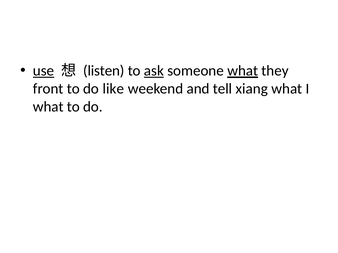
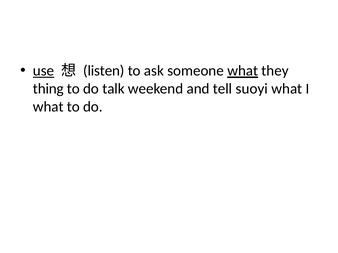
ask underline: present -> none (154, 71)
front: front -> thing (48, 89)
like: like -> talk (113, 89)
xiang: xiang -> suoyi (252, 89)
